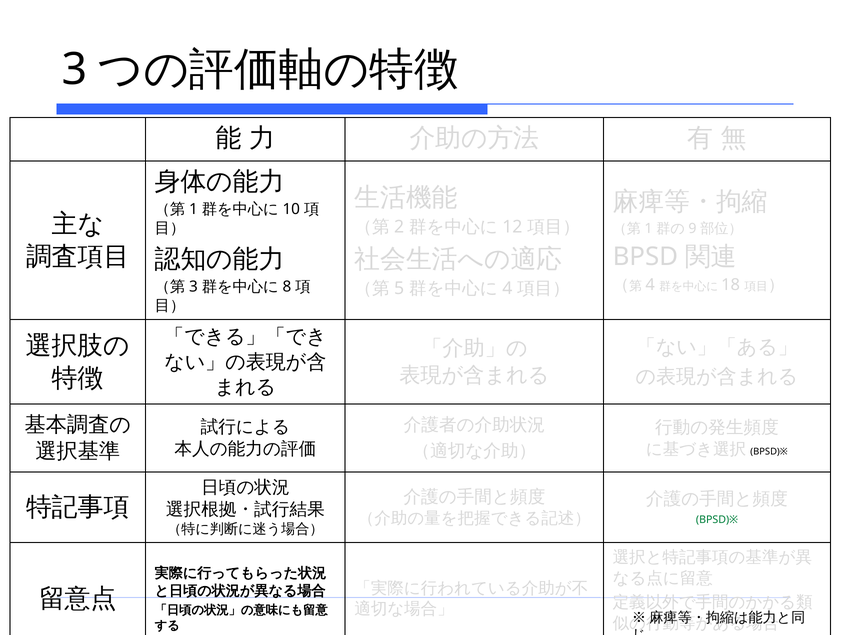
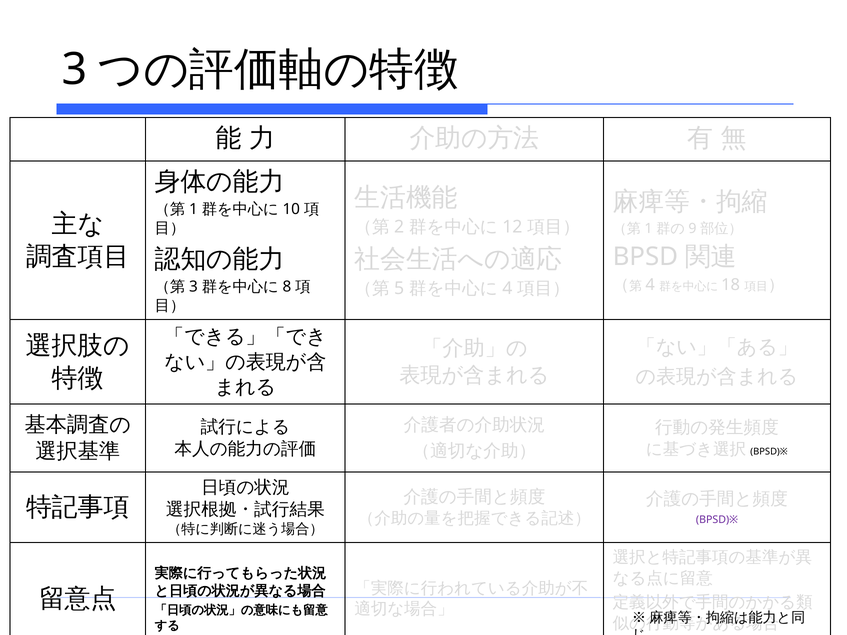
BPSD)※ colour: green -> purple (717, 520)
